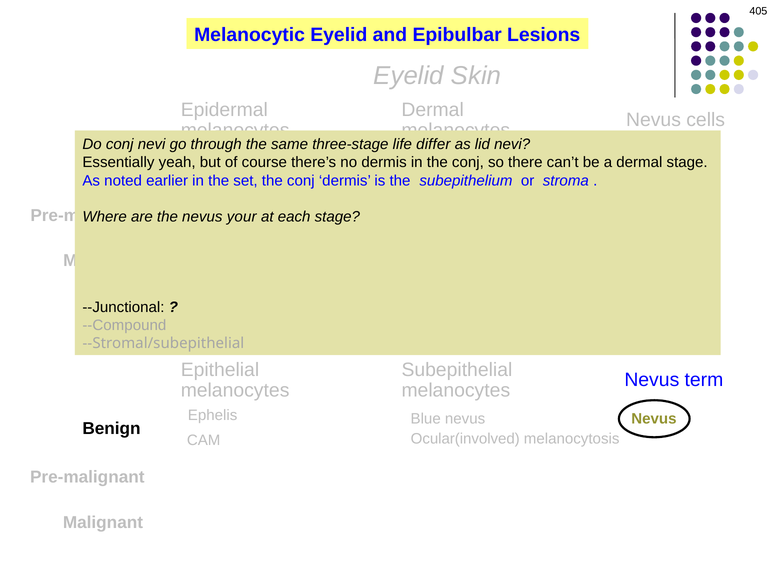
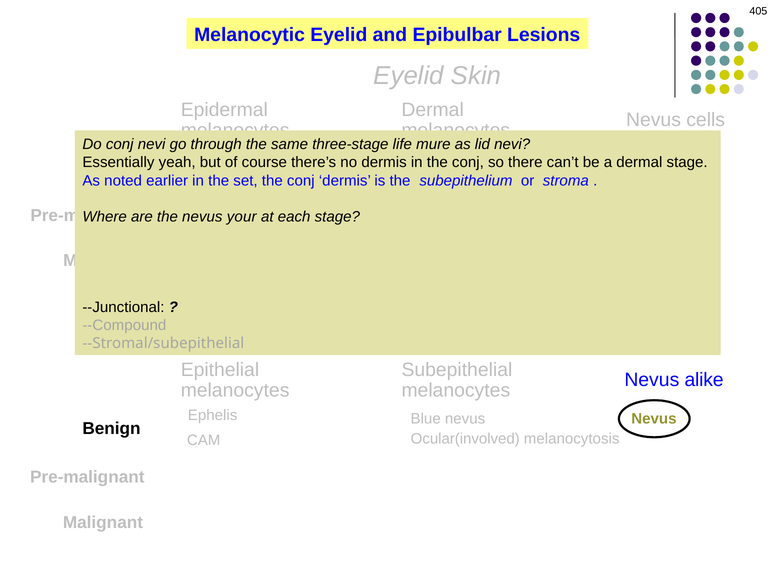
differ: differ -> mure (433, 144)
term: term -> alike (704, 380)
